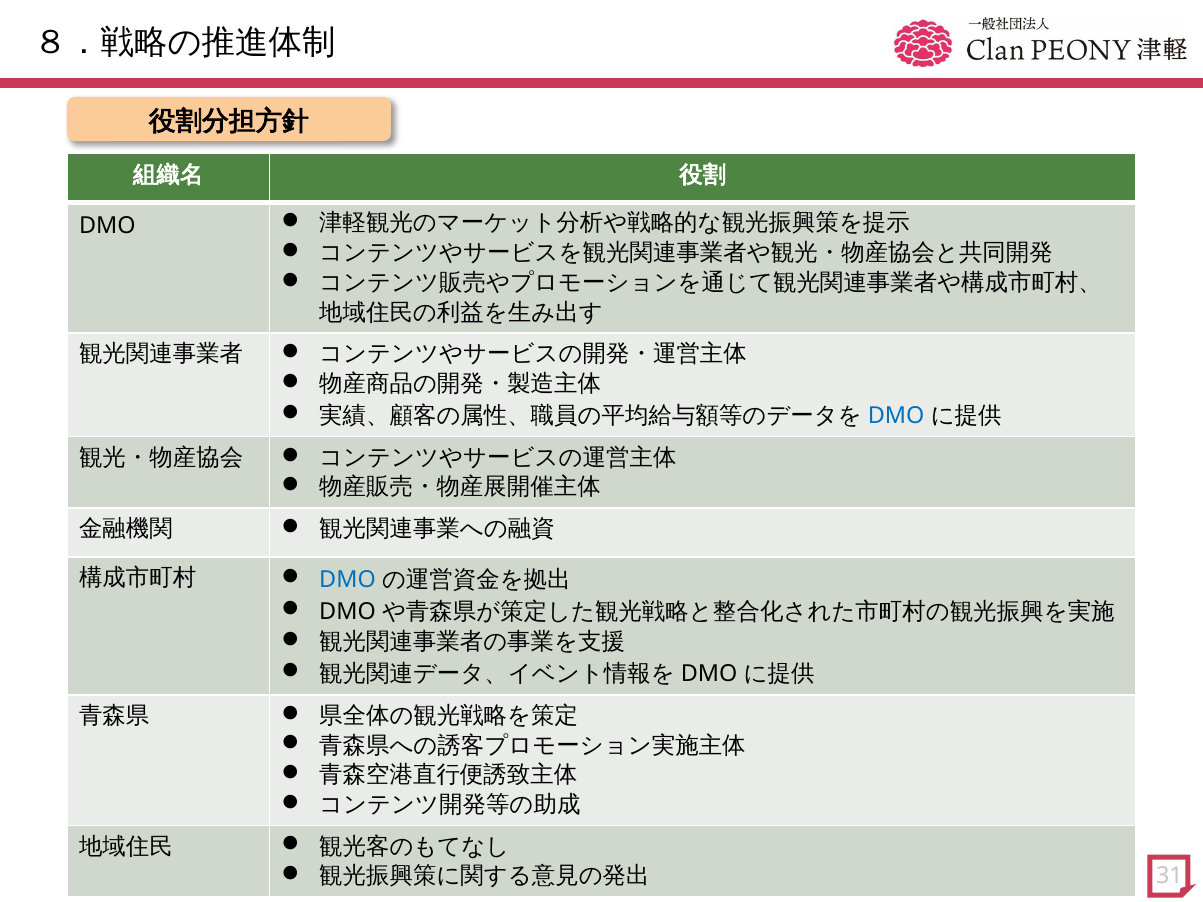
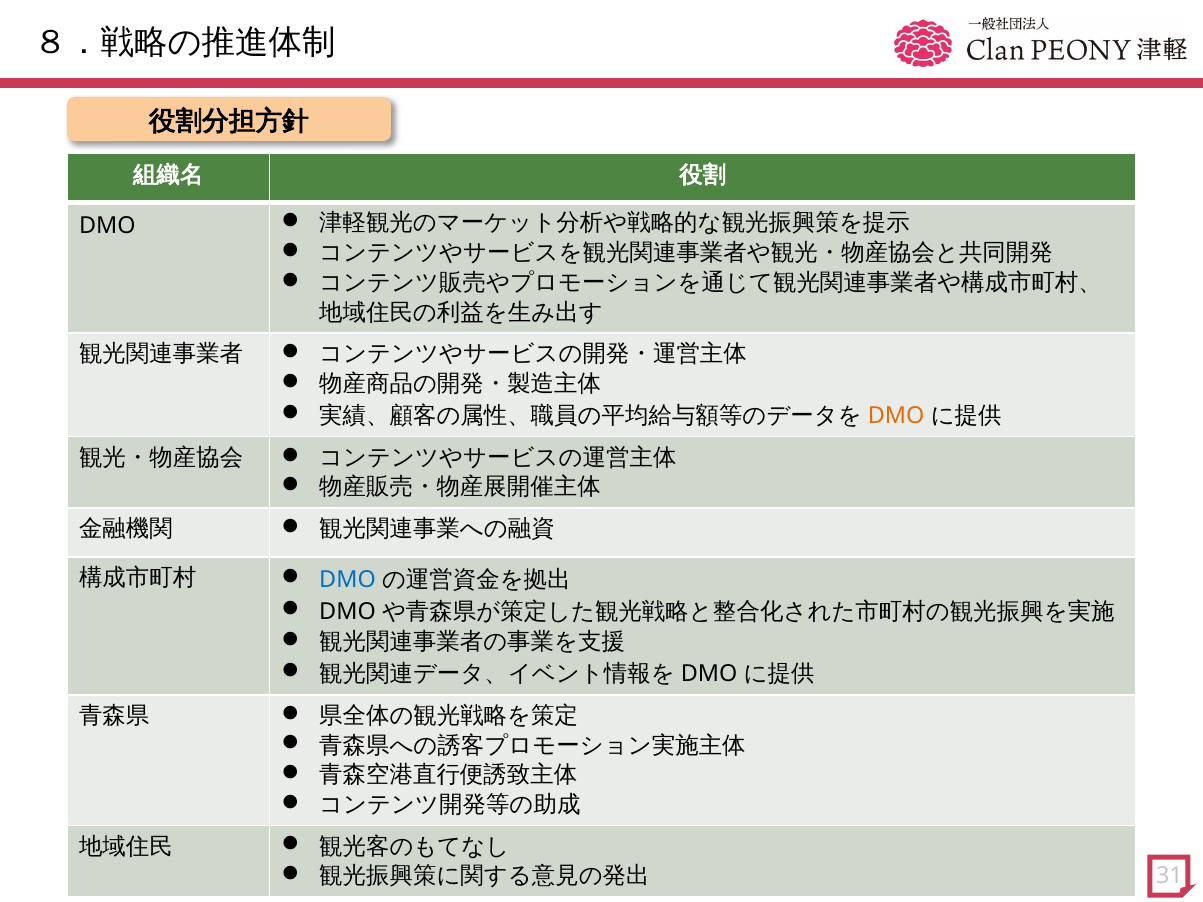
DMO colour: blue -> orange (896, 416)
